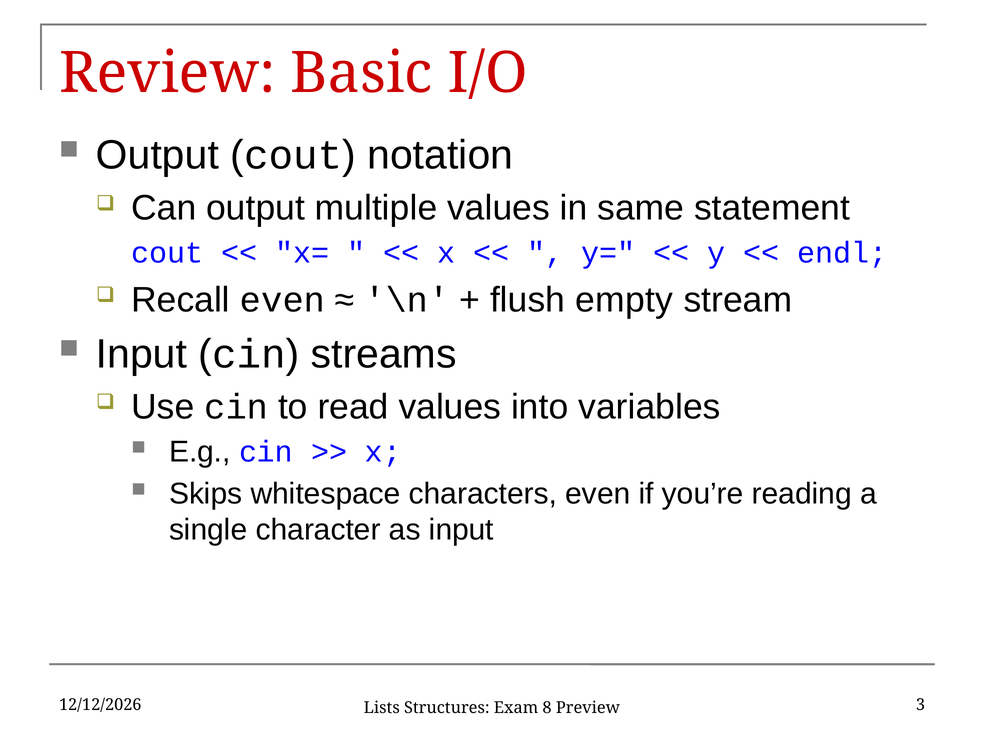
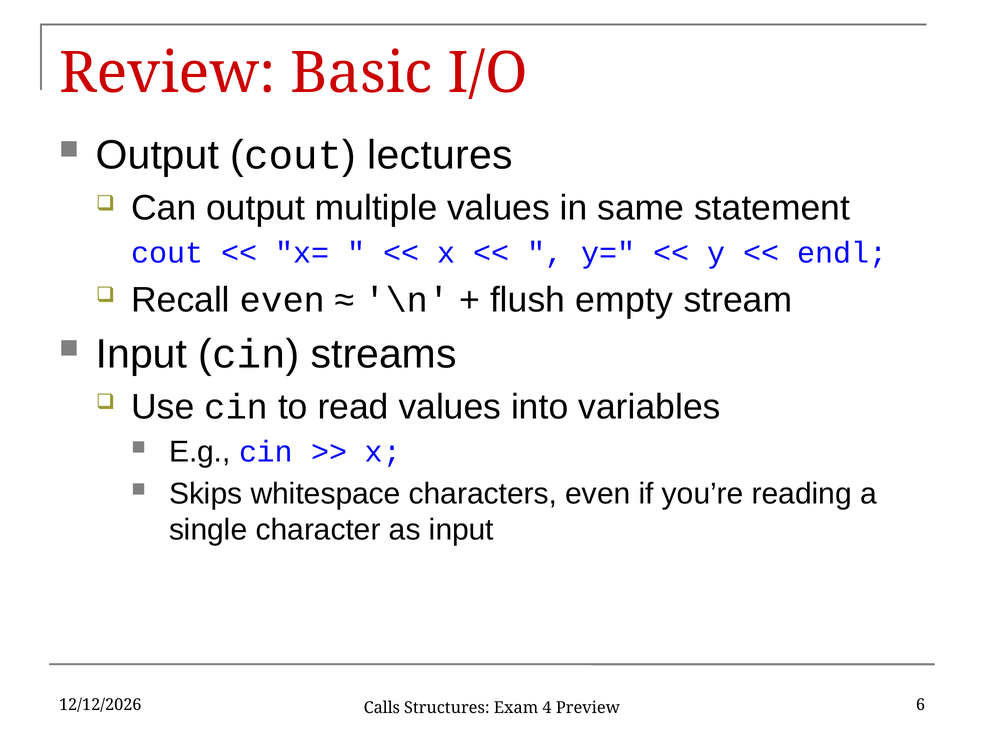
notation: notation -> lectures (440, 155)
Lists: Lists -> Calls (382, 708)
8: 8 -> 4 (547, 708)
3: 3 -> 6 (921, 705)
